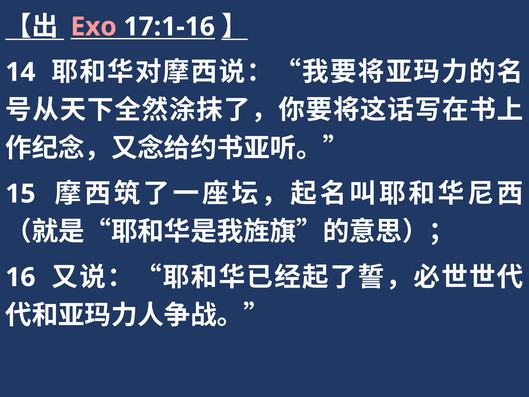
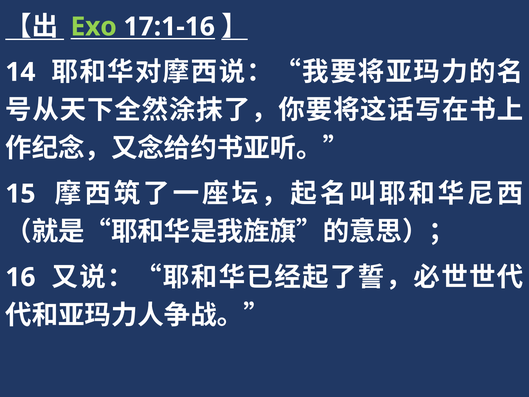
Exo colour: pink -> light green (94, 27)
